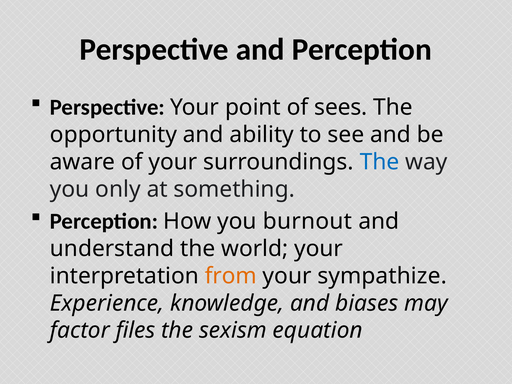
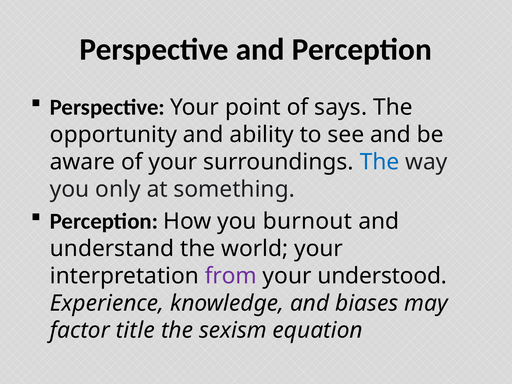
sees: sees -> says (341, 107)
from colour: orange -> purple (231, 276)
sympathize: sympathize -> understood (382, 276)
files: files -> title (135, 330)
